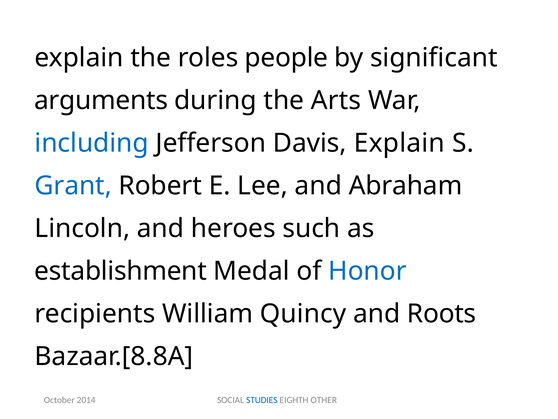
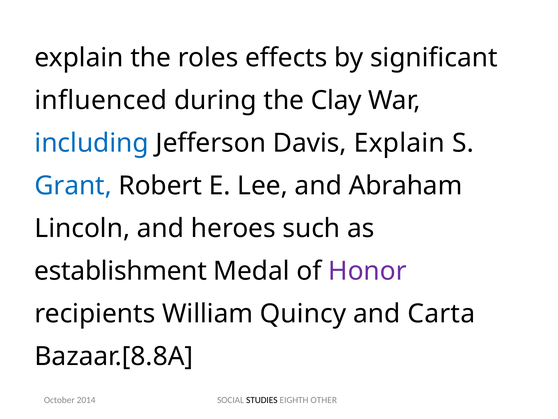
people: people -> effects (286, 58)
arguments: arguments -> influenced (101, 100)
Arts: Arts -> Clay (336, 100)
Honor colour: blue -> purple (367, 271)
Roots: Roots -> Carta (441, 314)
STUDIES colour: blue -> black (262, 400)
